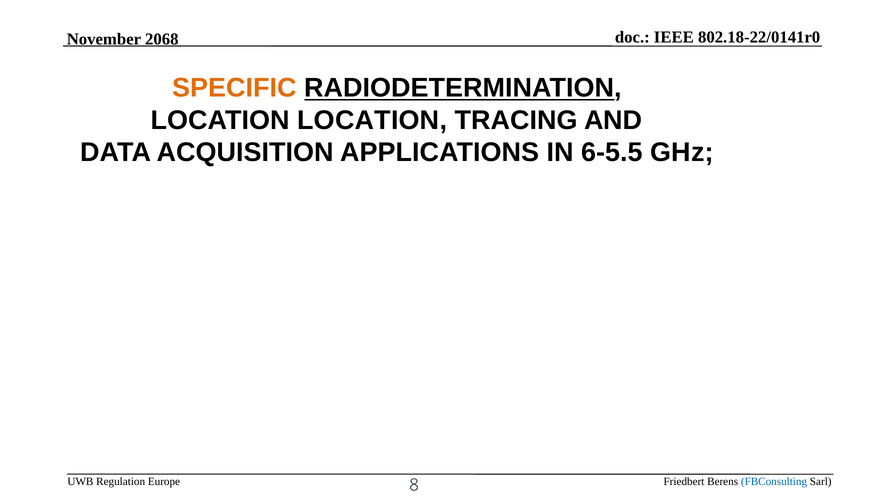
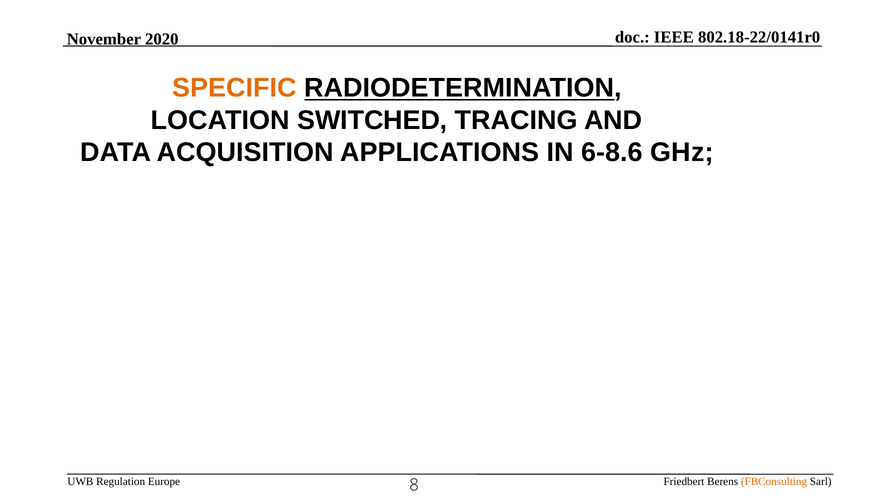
2068: 2068 -> 2020 (162, 39)
LOCATION LOCATION: LOCATION -> SWITCHED (372, 120)
6-5.5: 6-5.5 -> 6-8.6 (612, 153)
FBConsulting colour: blue -> orange (774, 482)
